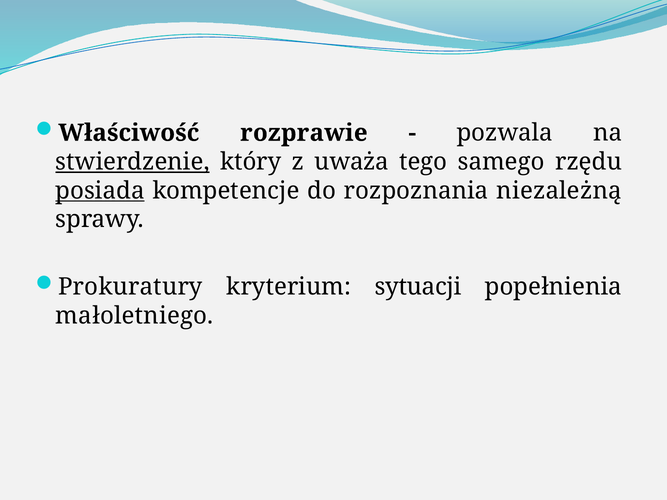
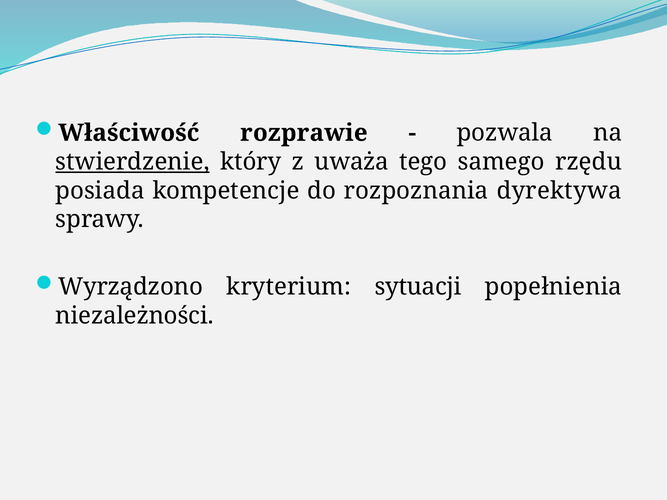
posiada underline: present -> none (100, 191)
niezależną: niezależną -> dyrektywa (559, 191)
Prokuratury: Prokuratury -> Wyrządzono (131, 287)
małoletniego: małoletniego -> niezależności (135, 316)
